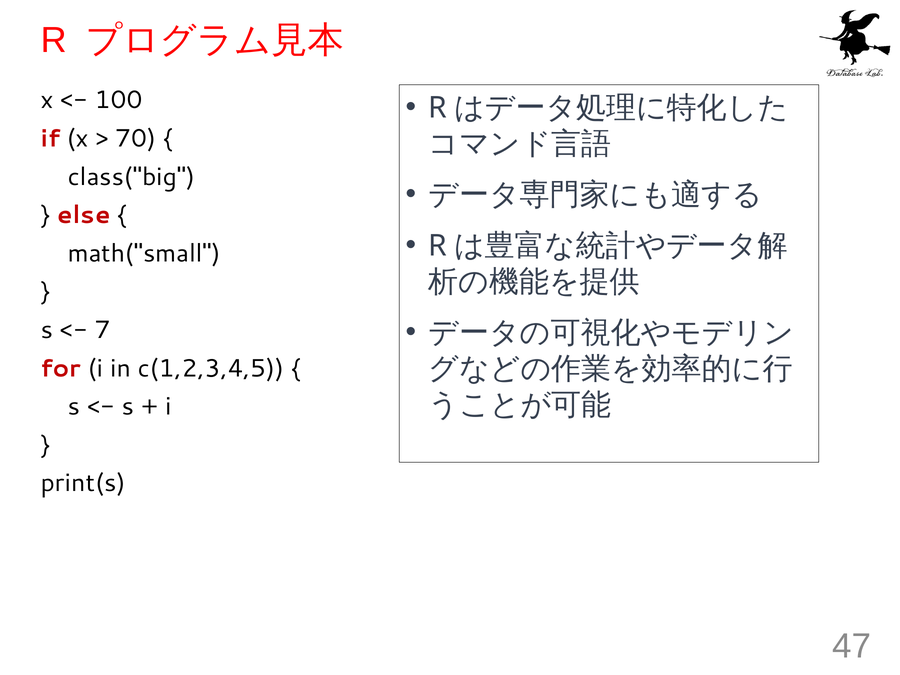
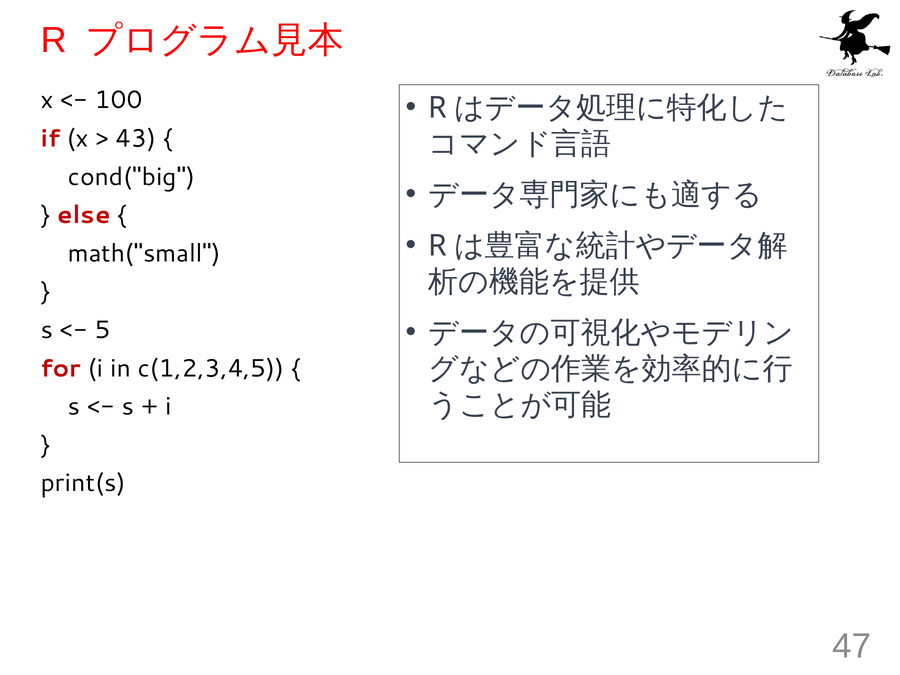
70: 70 -> 43 (136, 139)
class("big: class("big -> cond("big (132, 177)
7: 7 -> 5 (103, 330)
